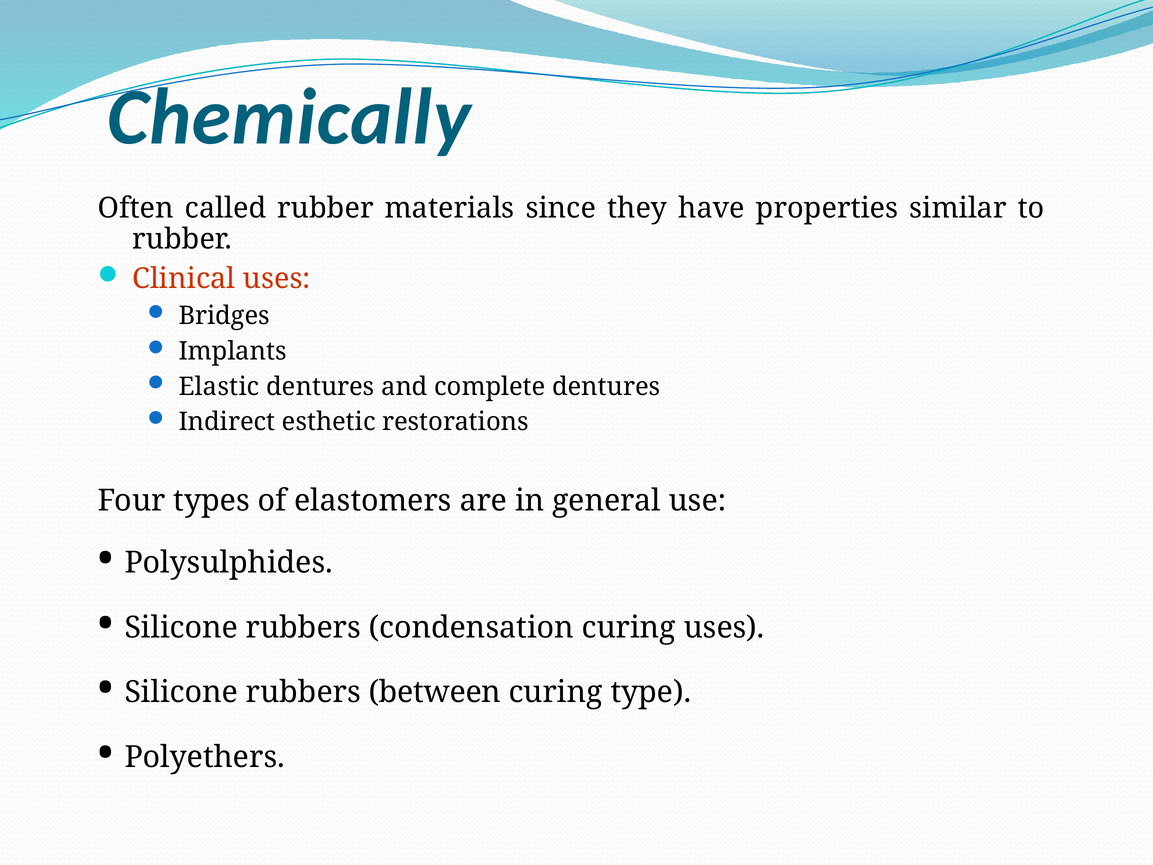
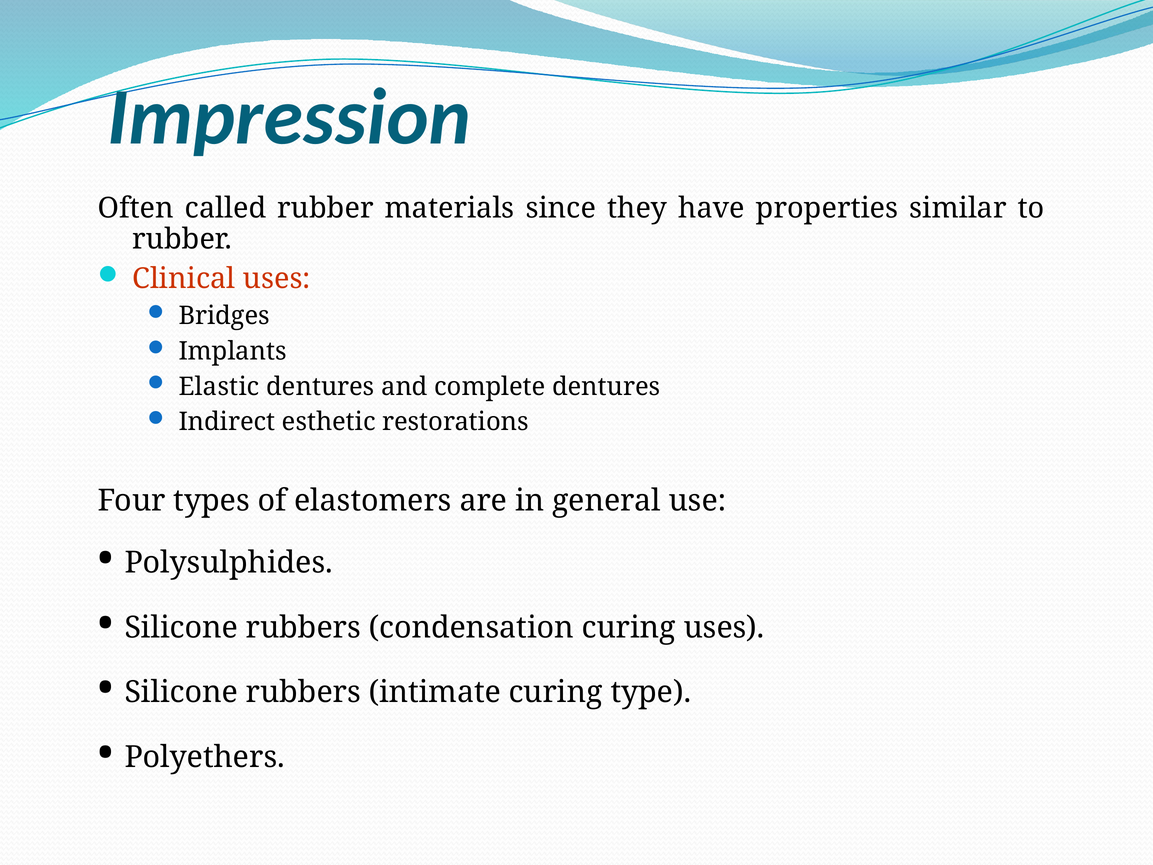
Chemically: Chemically -> Impression (289, 117)
between: between -> intimate (435, 692)
